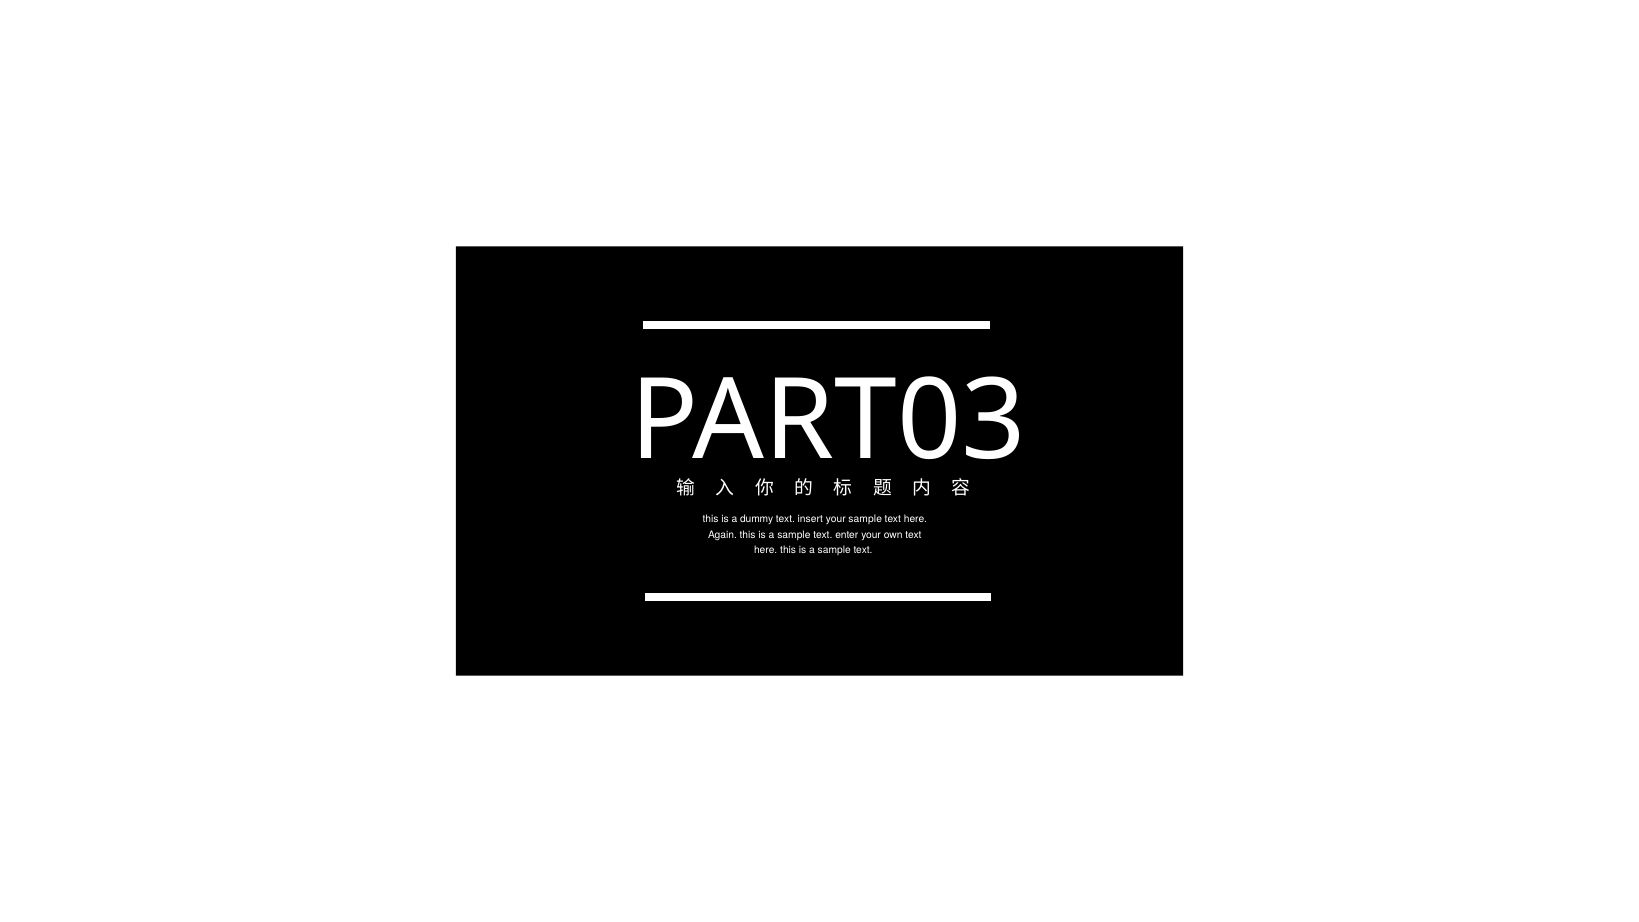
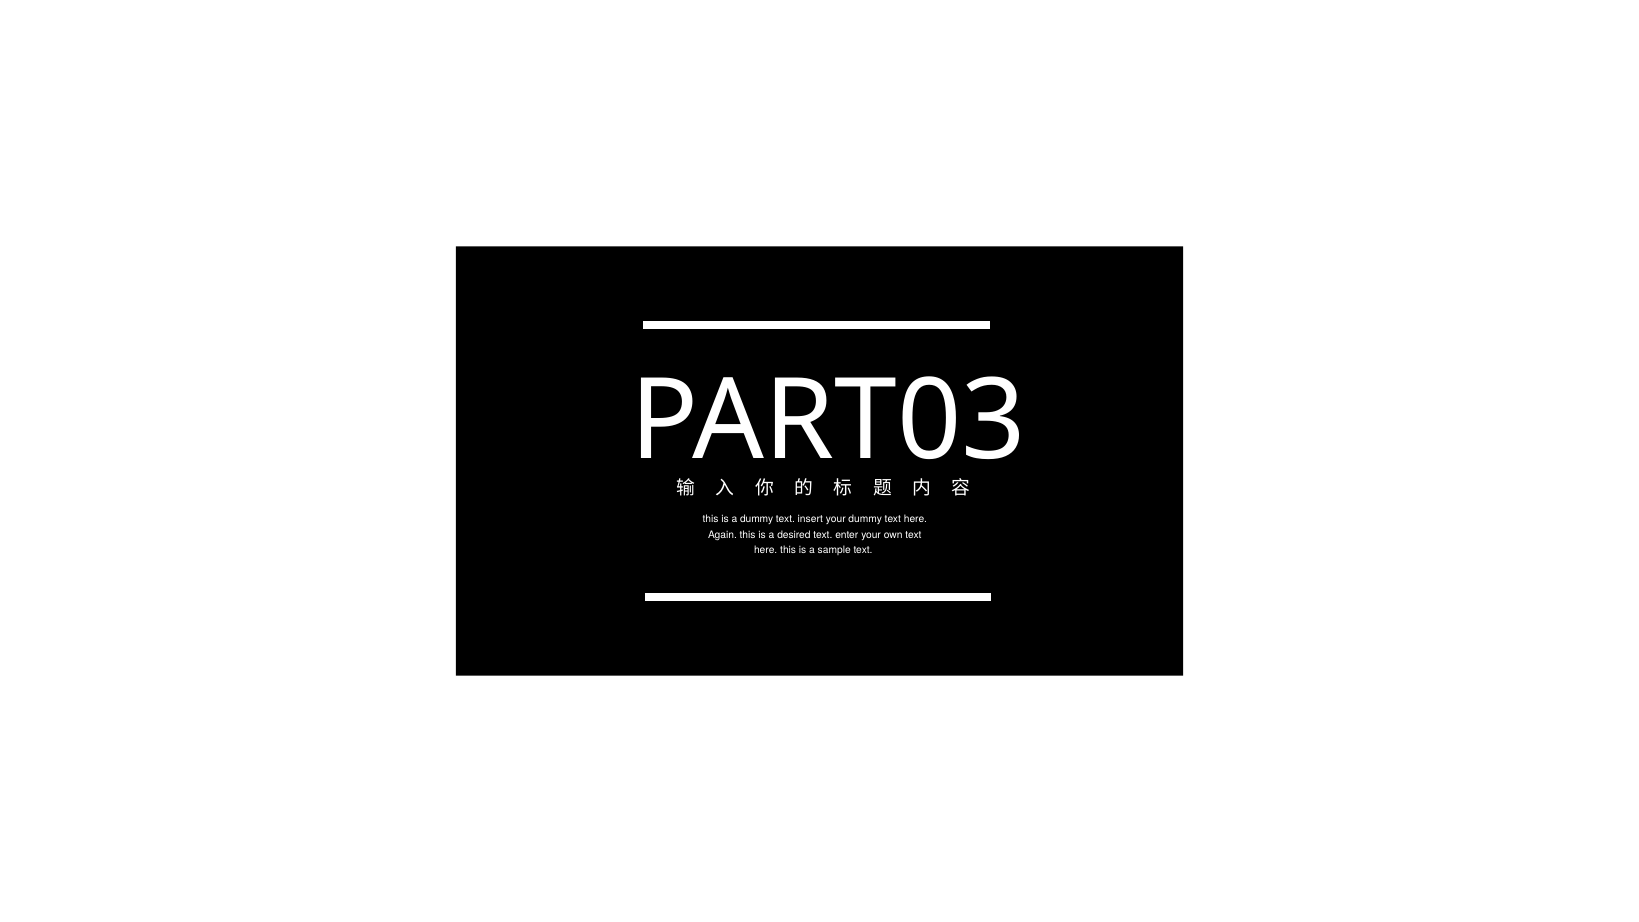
your sample: sample -> dummy (865, 519)
sample: sample -> desired (794, 535)
